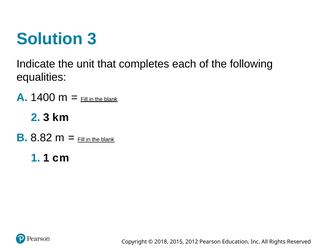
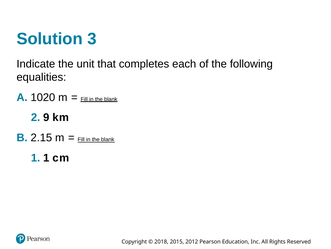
1400: 1400 -> 1020 (43, 97)
2 3: 3 -> 9 (46, 117)
8.82: 8.82 -> 2.15 (41, 137)
